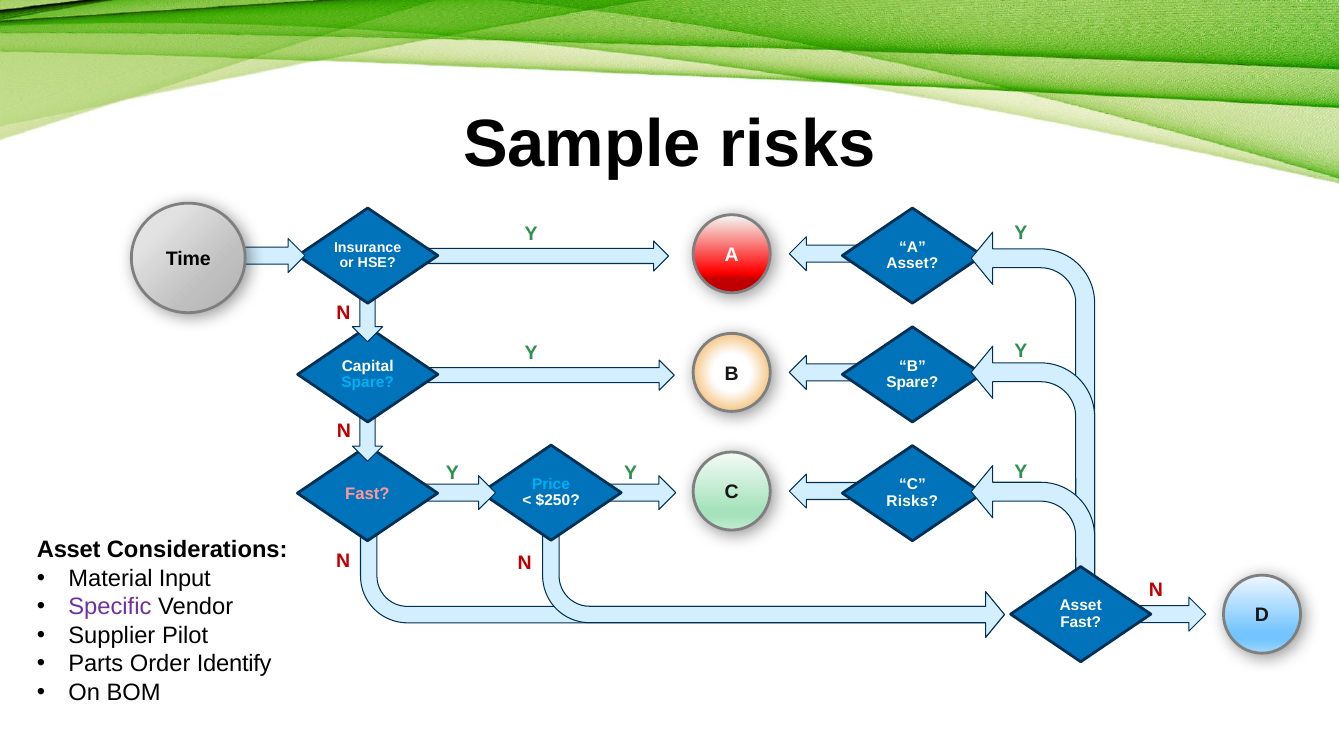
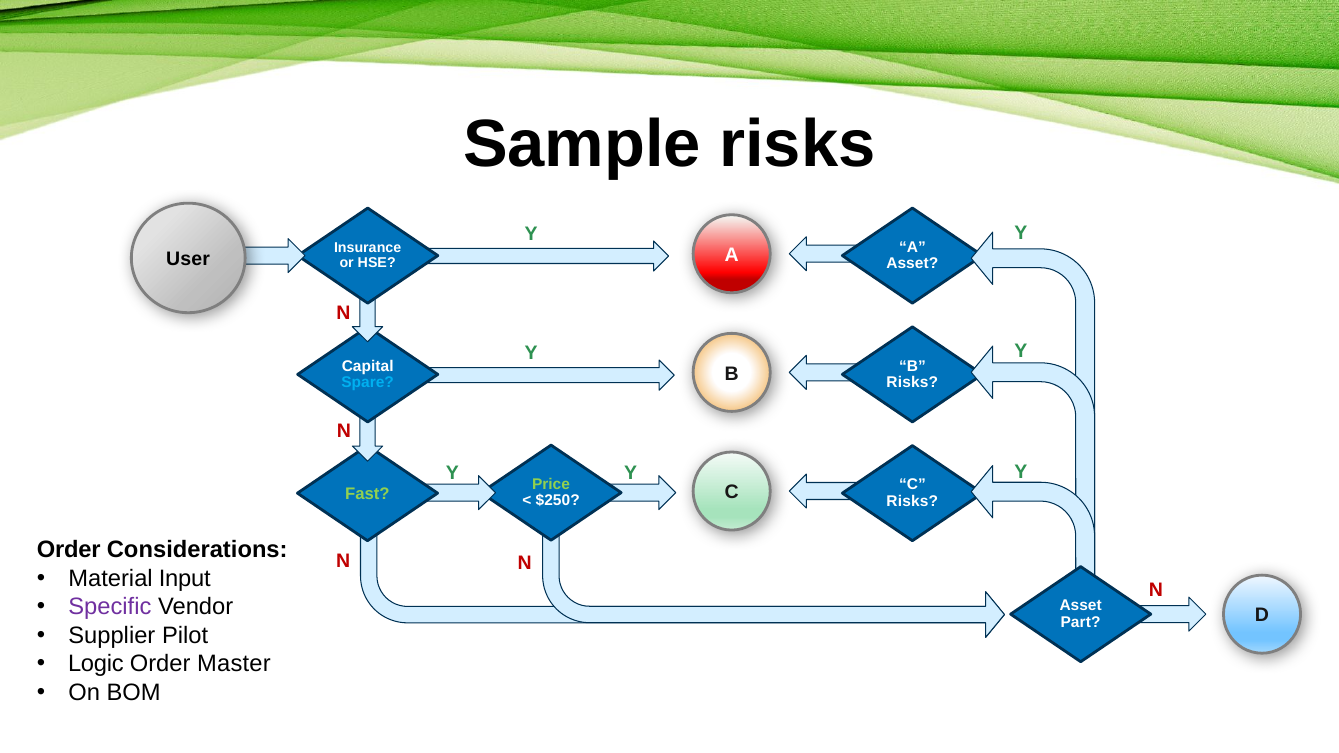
Time: Time -> User (188, 259)
Spare: Spare -> Risks (912, 383)
Price colour: light blue -> light green (551, 484)
Fast colour: pink -> light green (367, 494)
Asset: Asset -> Order (69, 550)
Fast: Fast -> Part (1081, 623)
Parts: Parts -> Logic (96, 664)
Identify: Identify -> Master (234, 664)
